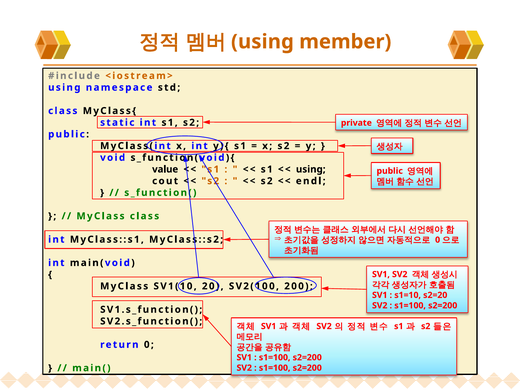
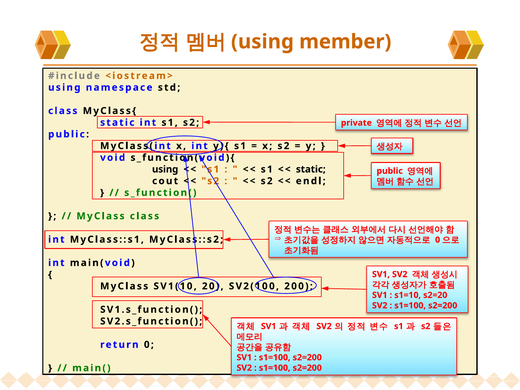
value: value -> using (165, 169)
using: using -> static (311, 169)
